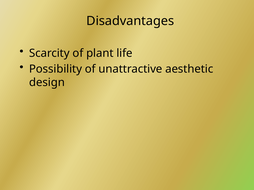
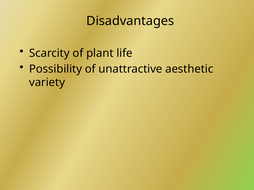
design: design -> variety (47, 83)
